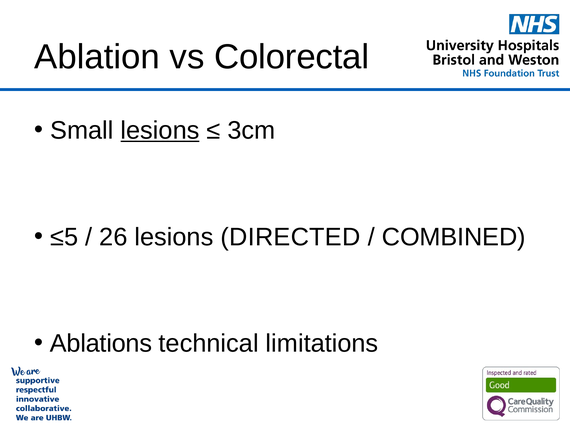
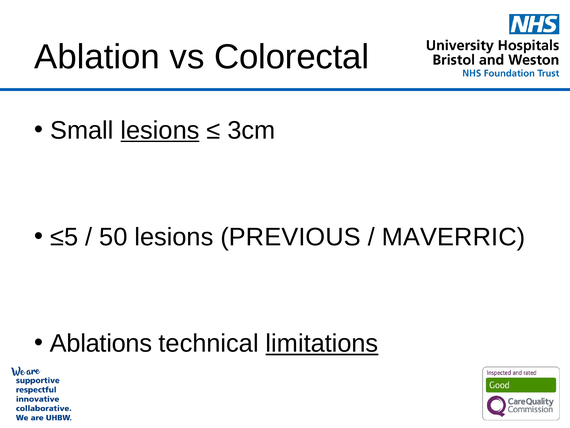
26: 26 -> 50 (113, 237)
DIRECTED: DIRECTED -> PREVIOUS (291, 237)
COMBINED: COMBINED -> MAVERRIC (454, 237)
limitations underline: none -> present (322, 343)
